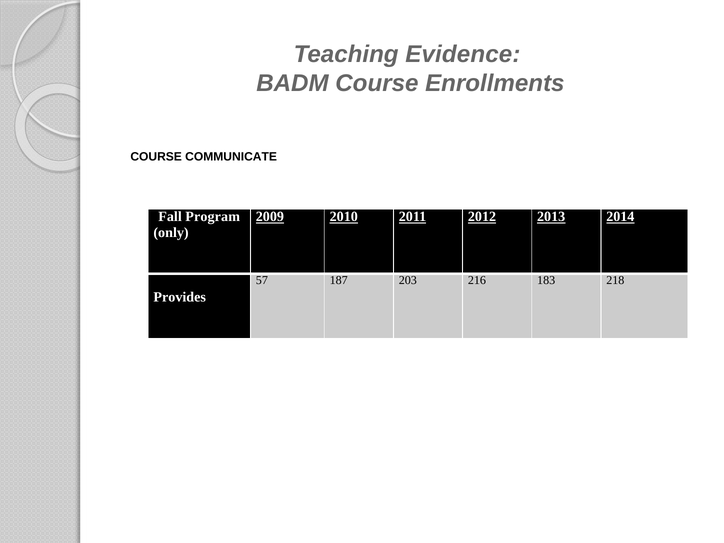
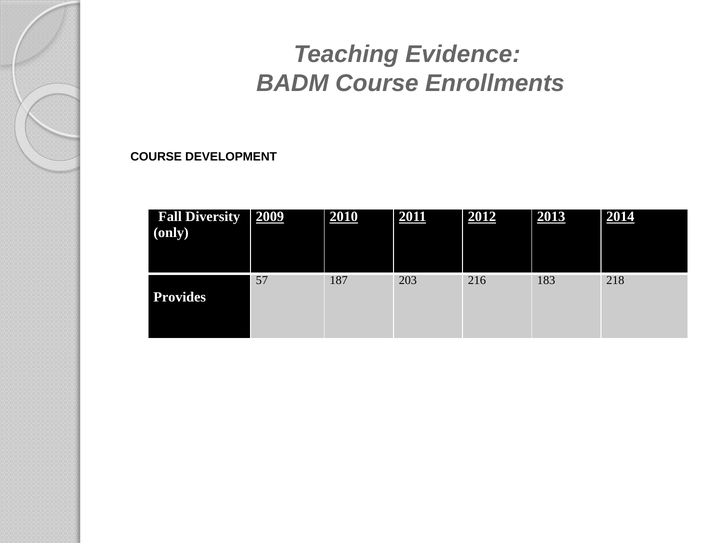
COMMUNICATE: COMMUNICATE -> DEVELOPMENT (231, 157)
Program: Program -> Diversity (213, 217)
